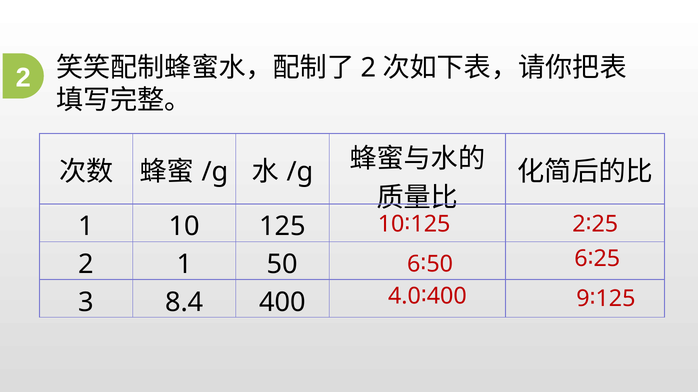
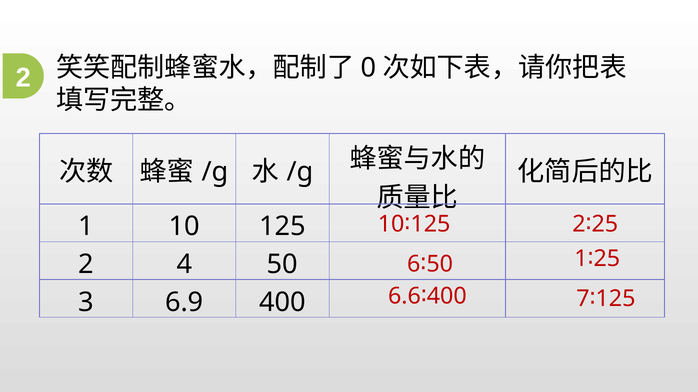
2: 2 -> 0 (368, 68)
6: 6 -> 1 (581, 259)
2 1: 1 -> 4 (184, 265)
9: 9 -> 7 (583, 299)
4.0: 4.0 -> 6.6 (404, 297)
8.4: 8.4 -> 6.9 (184, 303)
